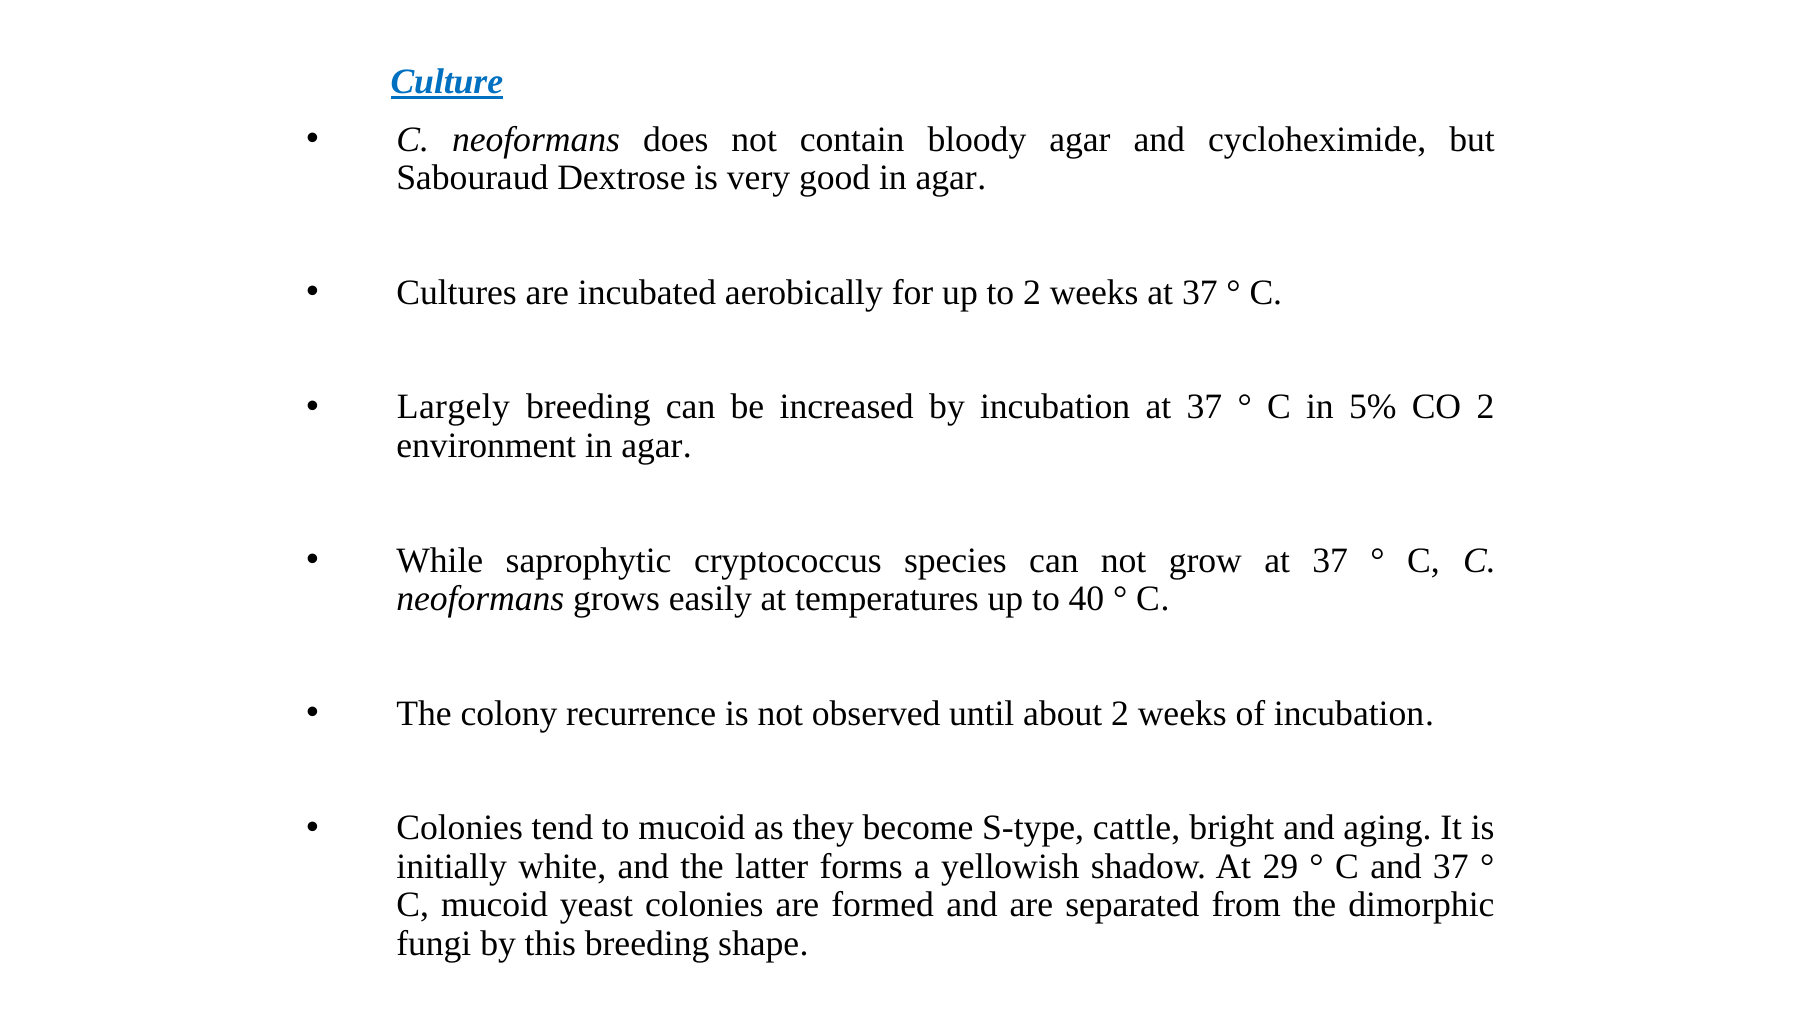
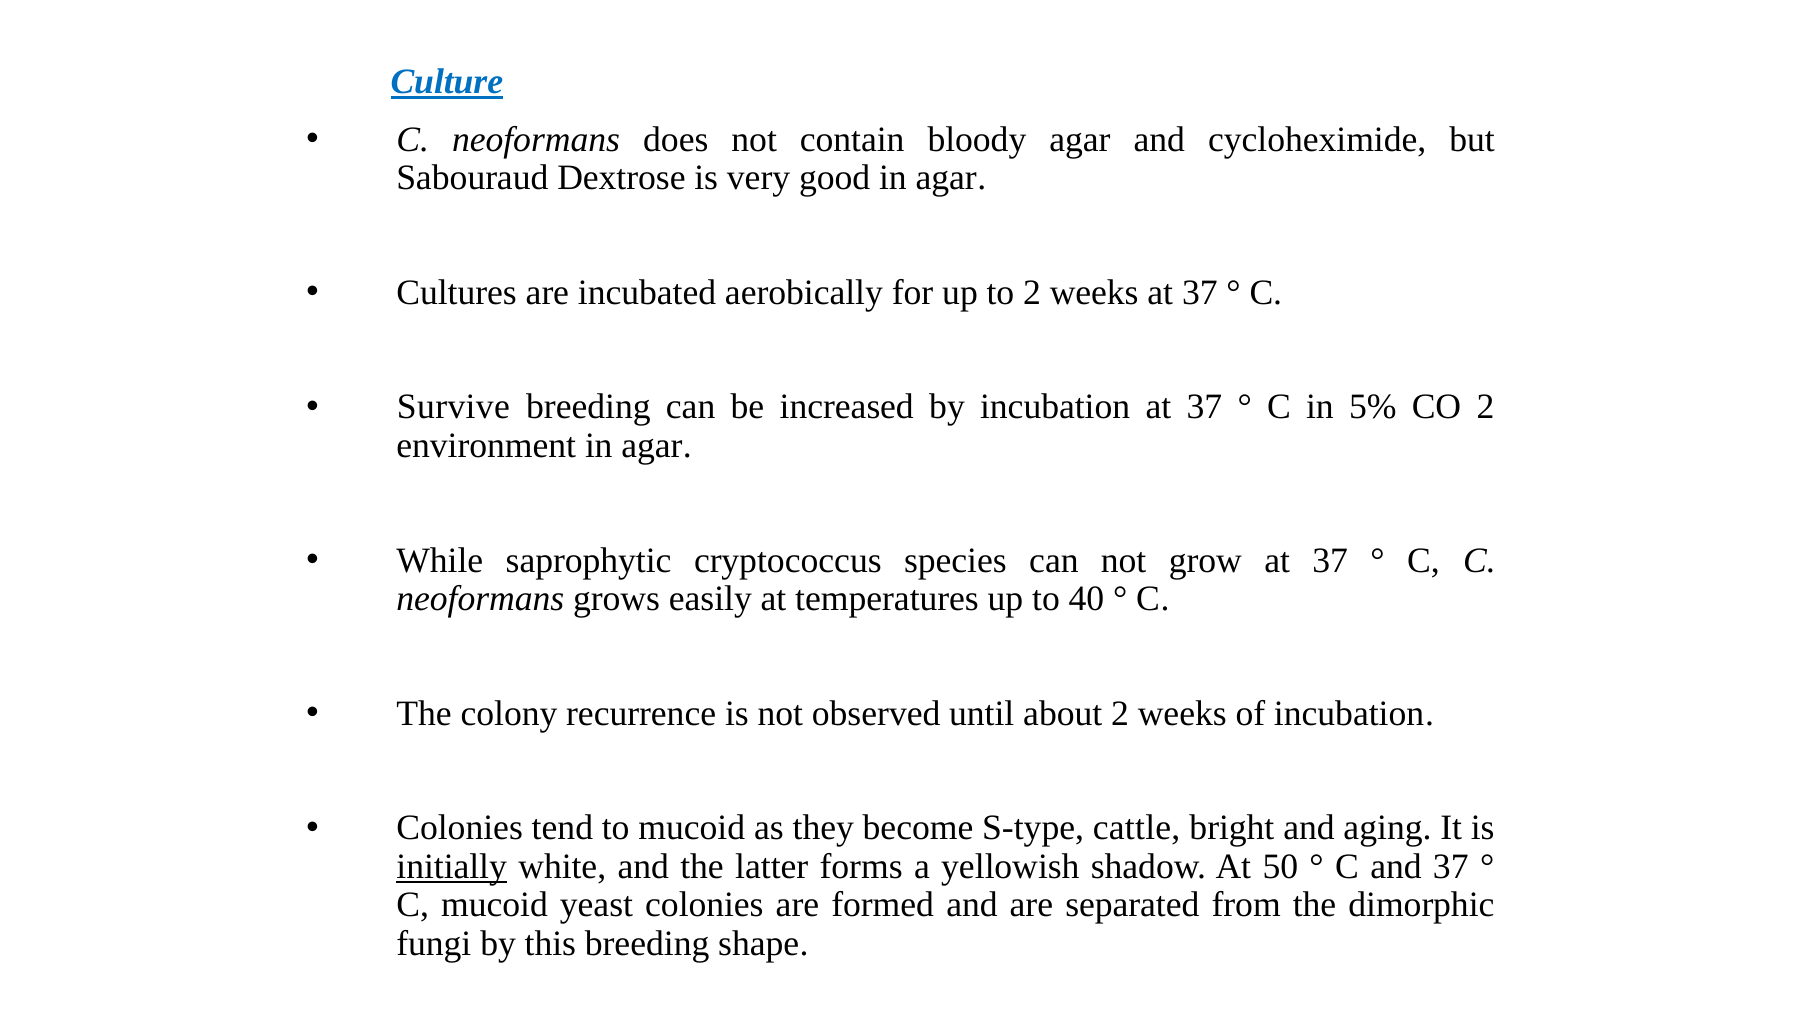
Largely: Largely -> Survive (453, 407)
initially underline: none -> present (452, 866)
29: 29 -> 50 (1280, 866)
